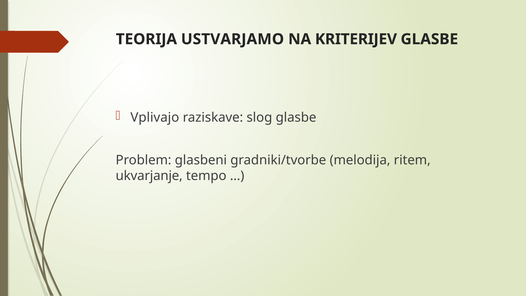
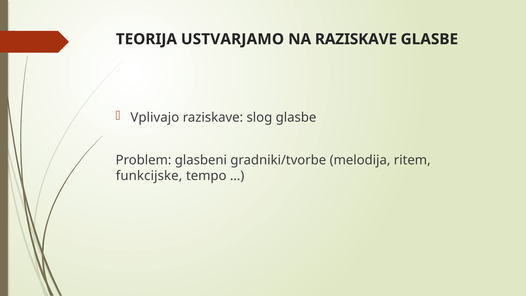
NA KRITERIJEV: KRITERIJEV -> RAZISKAVE (356, 39)
ukvarjanje: ukvarjanje -> funkcijske (149, 176)
